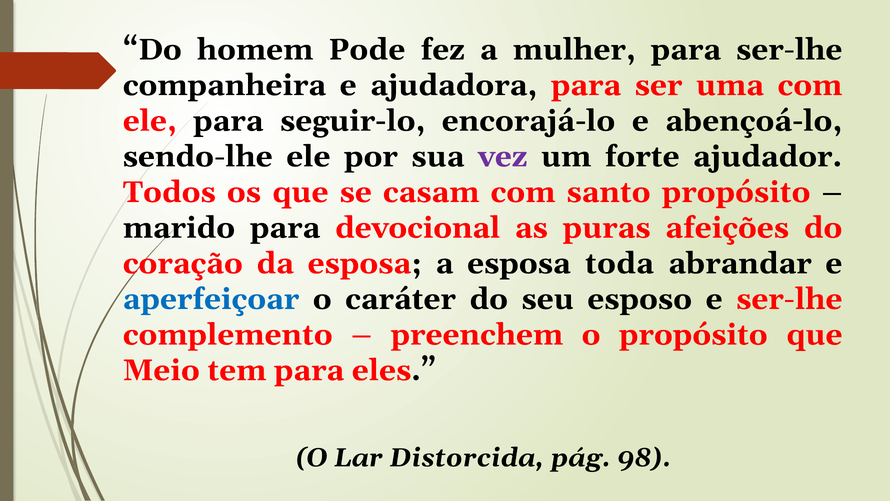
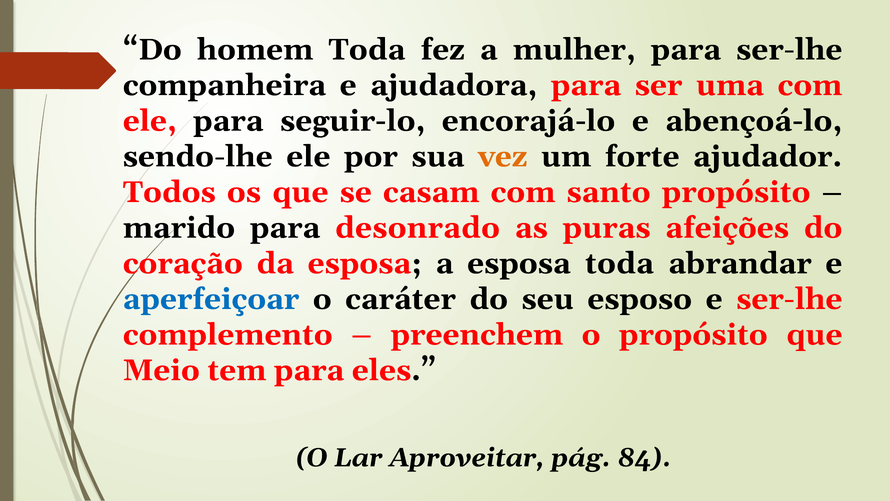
homem Pode: Pode -> Toda (367, 50)
vez colour: purple -> orange (503, 156)
devocional: devocional -> desonrado (418, 228)
Distorcida: Distorcida -> Aproveitar (467, 457)
98: 98 -> 84 (644, 457)
